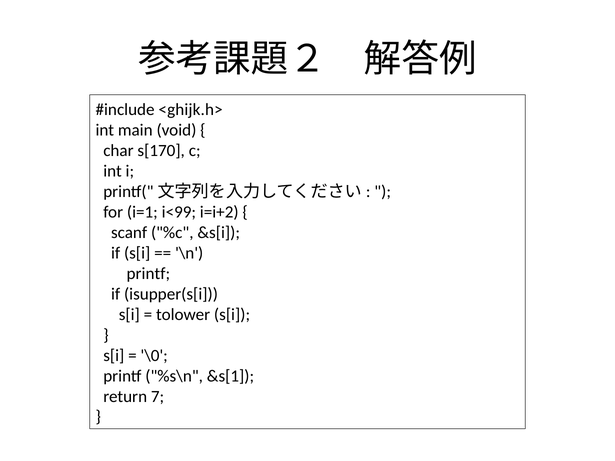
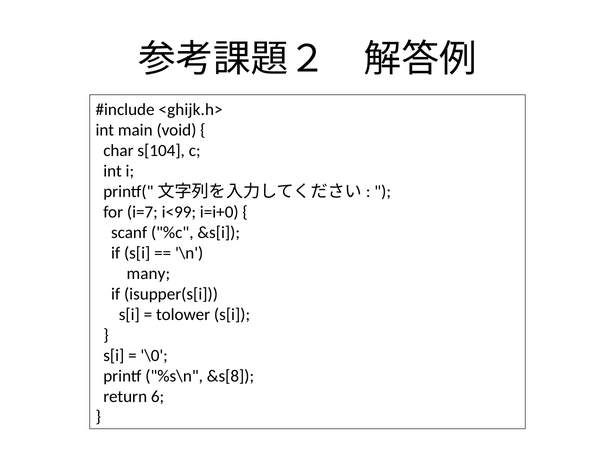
s[170: s[170 -> s[104 (161, 150)
i=1: i=1 -> i=7 (142, 212)
i=i+2: i=i+2 -> i=i+0 (219, 212)
printf: printf -> many (148, 274)
&s[1: &s[1 -> &s[8 (230, 376)
7: 7 -> 6 (158, 397)
